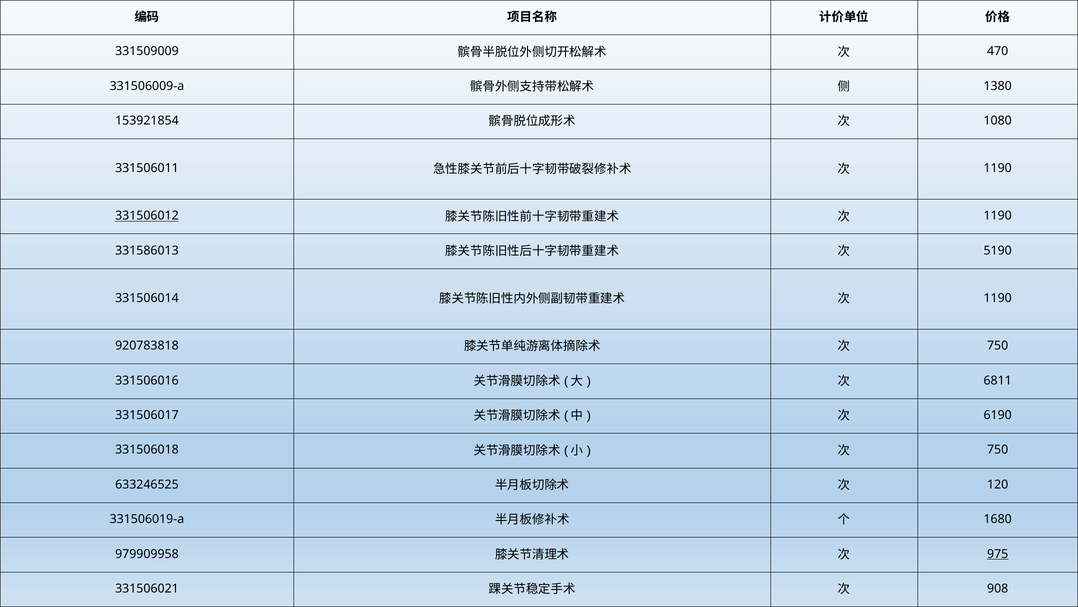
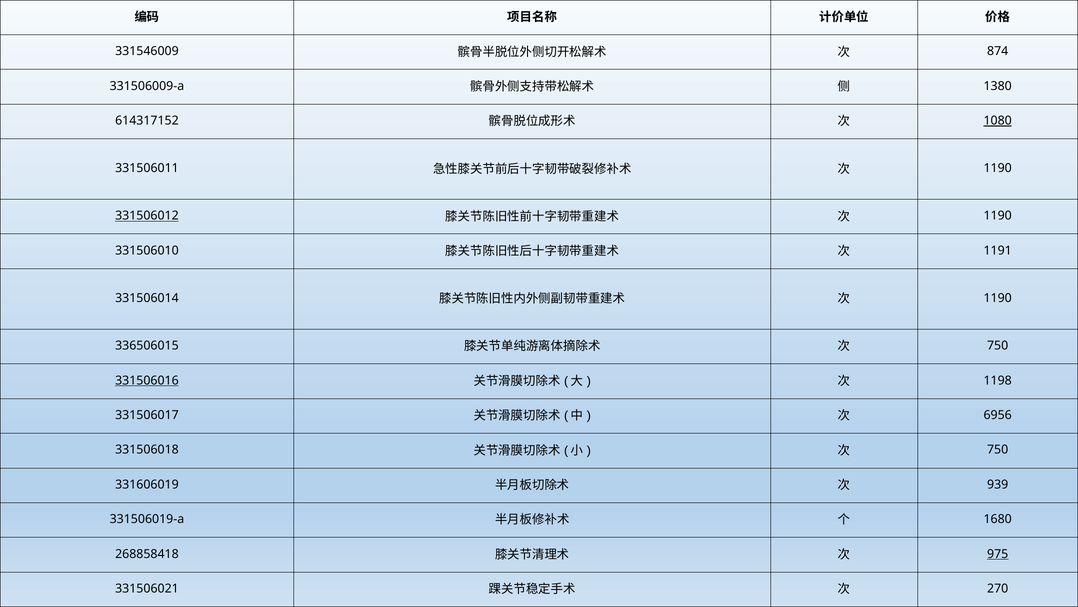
331509009: 331509009 -> 331546009 (147, 51)
470: 470 -> 874 (998, 51)
153921854: 153921854 -> 614317152 (147, 121)
1080 underline: none -> present (998, 121)
331586013: 331586013 -> 331506010 (147, 250)
5190: 5190 -> 1191 (998, 250)
920783818: 920783818 -> 336506015 (147, 345)
331506016 underline: none -> present (147, 380)
6811: 6811 -> 1198 (998, 380)
6190: 6190 -> 6956 (998, 415)
633246525: 633246525 -> 331606019 (147, 484)
120: 120 -> 939 (998, 484)
979909958: 979909958 -> 268858418 (147, 553)
908: 908 -> 270 (998, 588)
